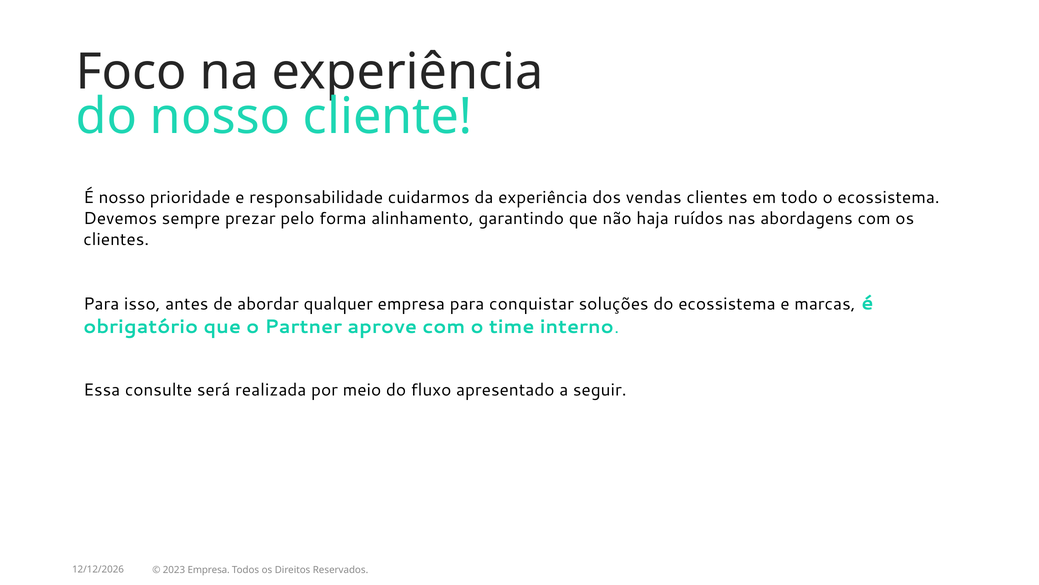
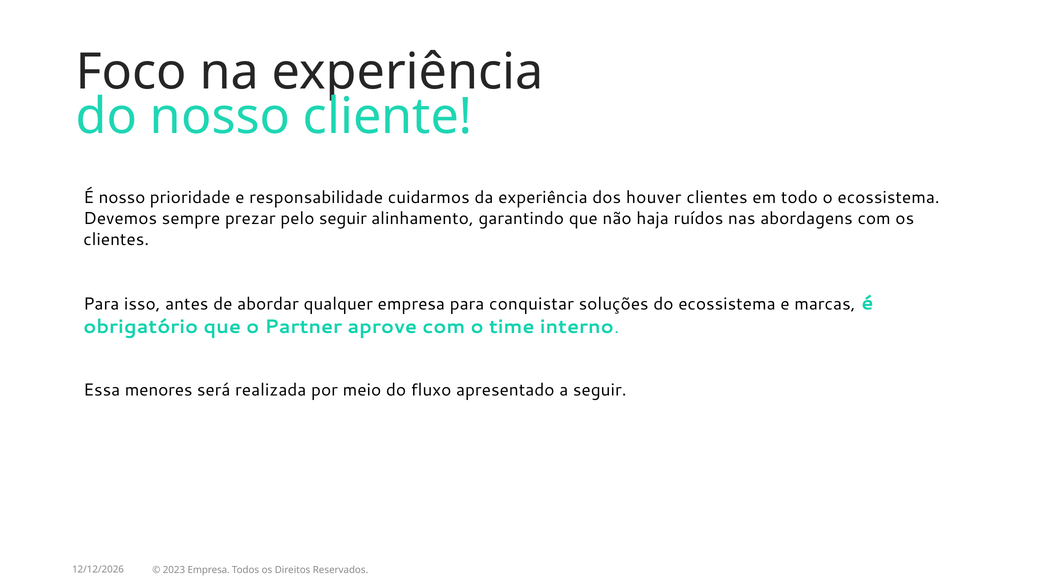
vendas: vendas -> houver (654, 198)
pelo forma: forma -> seguir (343, 218)
consulte: consulte -> menores (159, 390)
